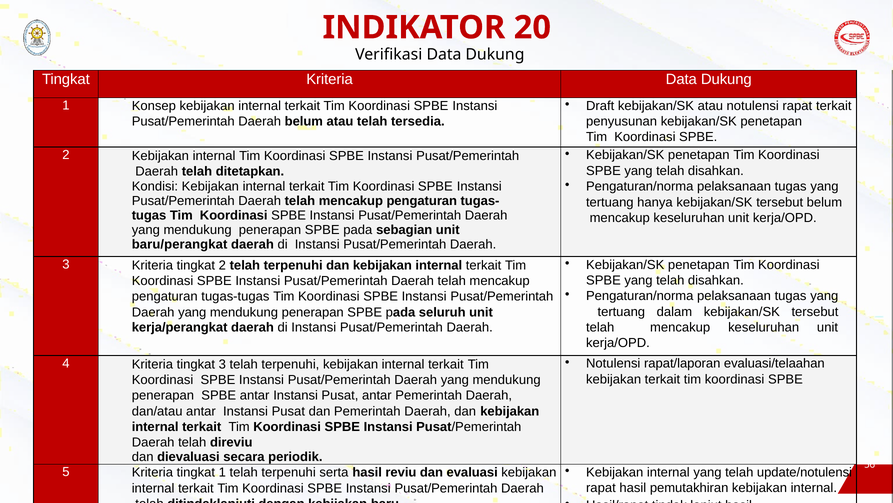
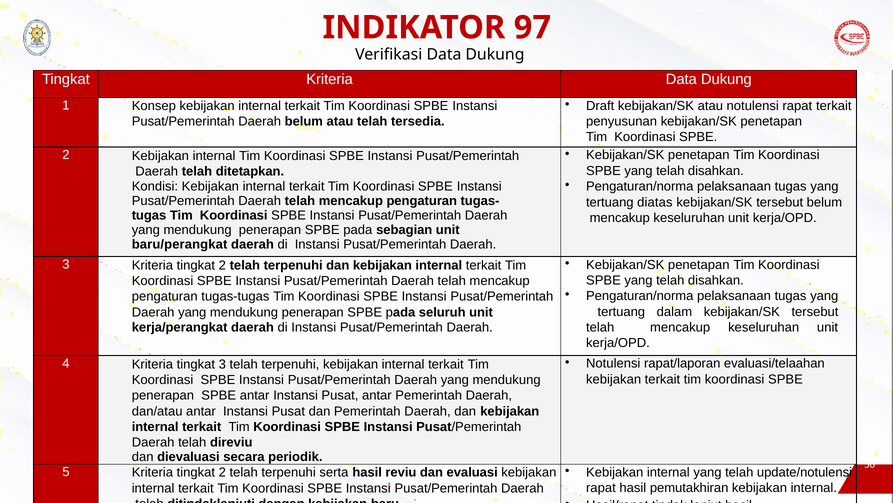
20: 20 -> 97 (532, 28)
hanya: hanya -> diatas (655, 202)
5 Kriteria tingkat 1: 1 -> 2 (222, 472)
